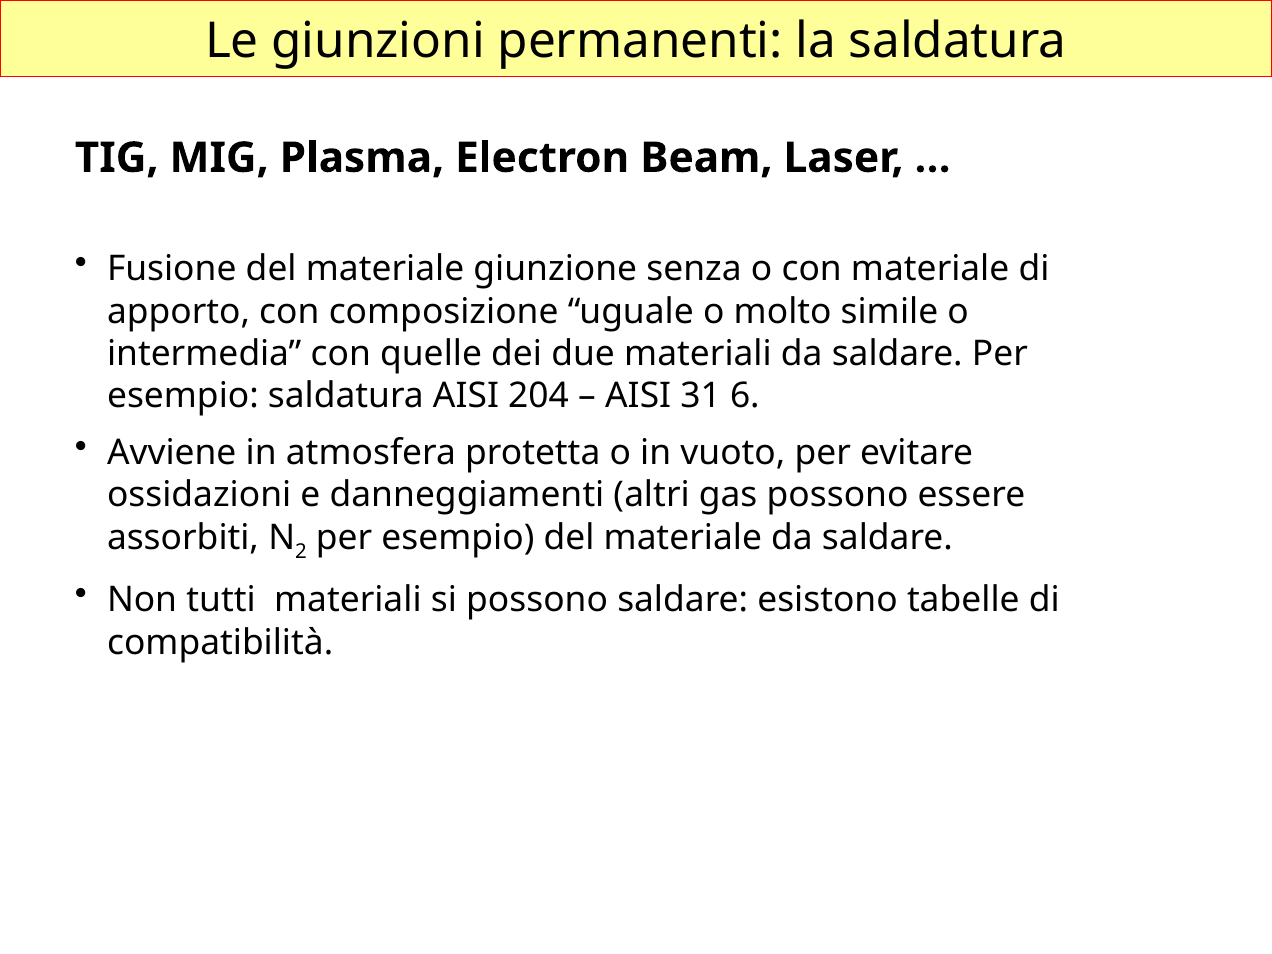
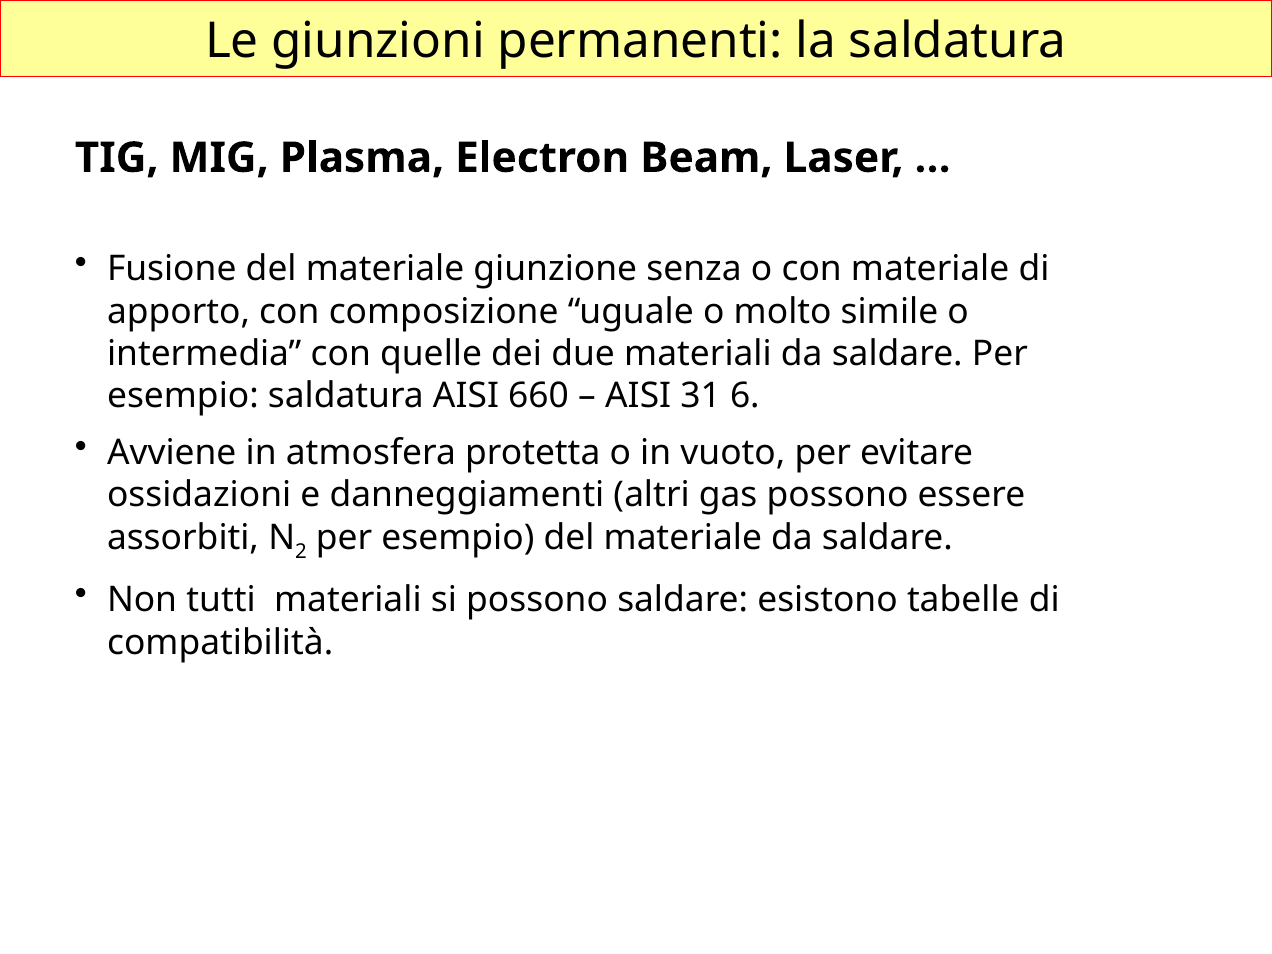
204: 204 -> 660 (539, 396)
